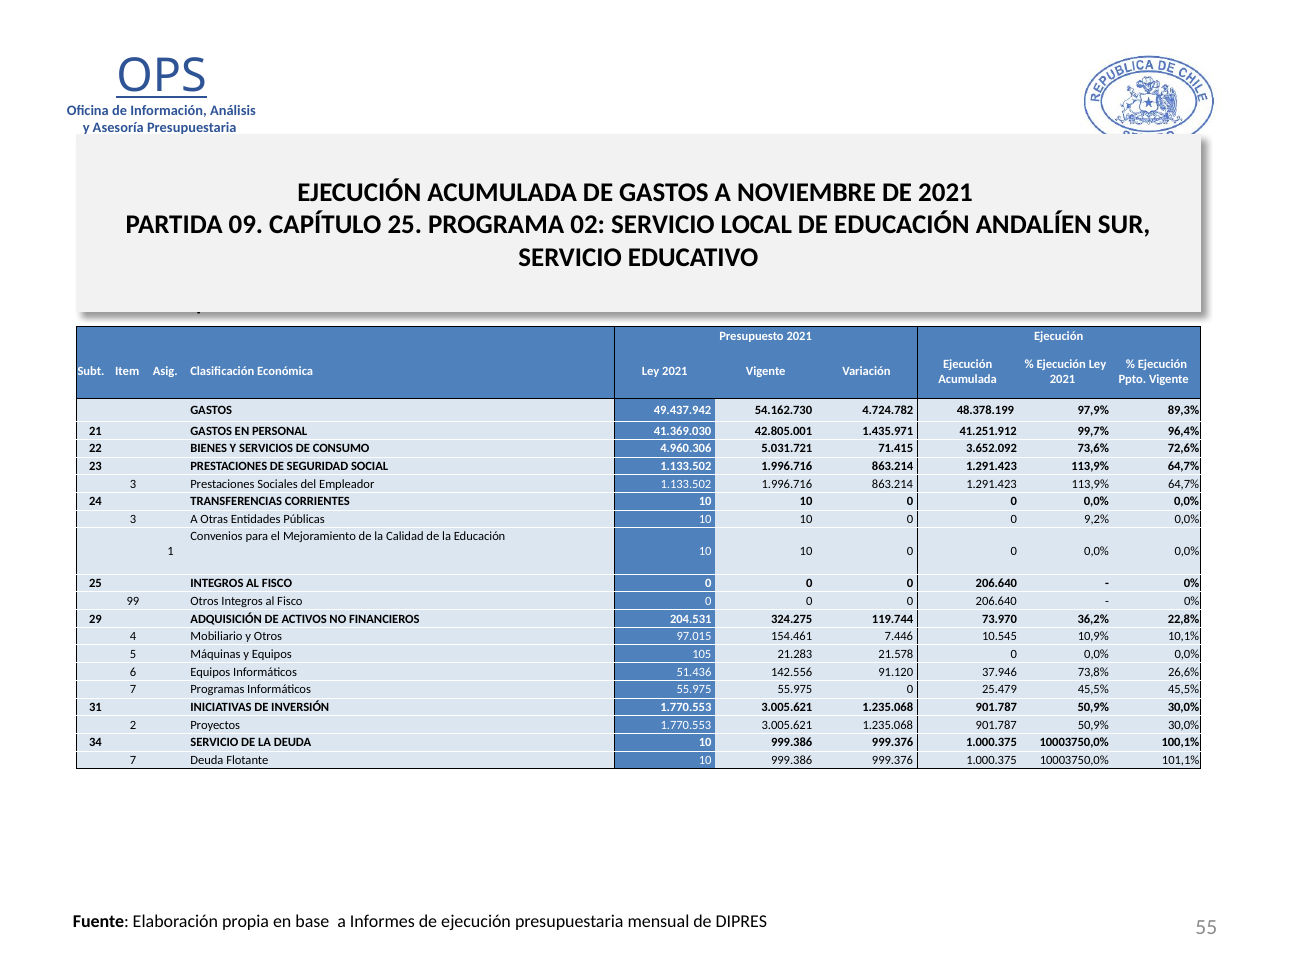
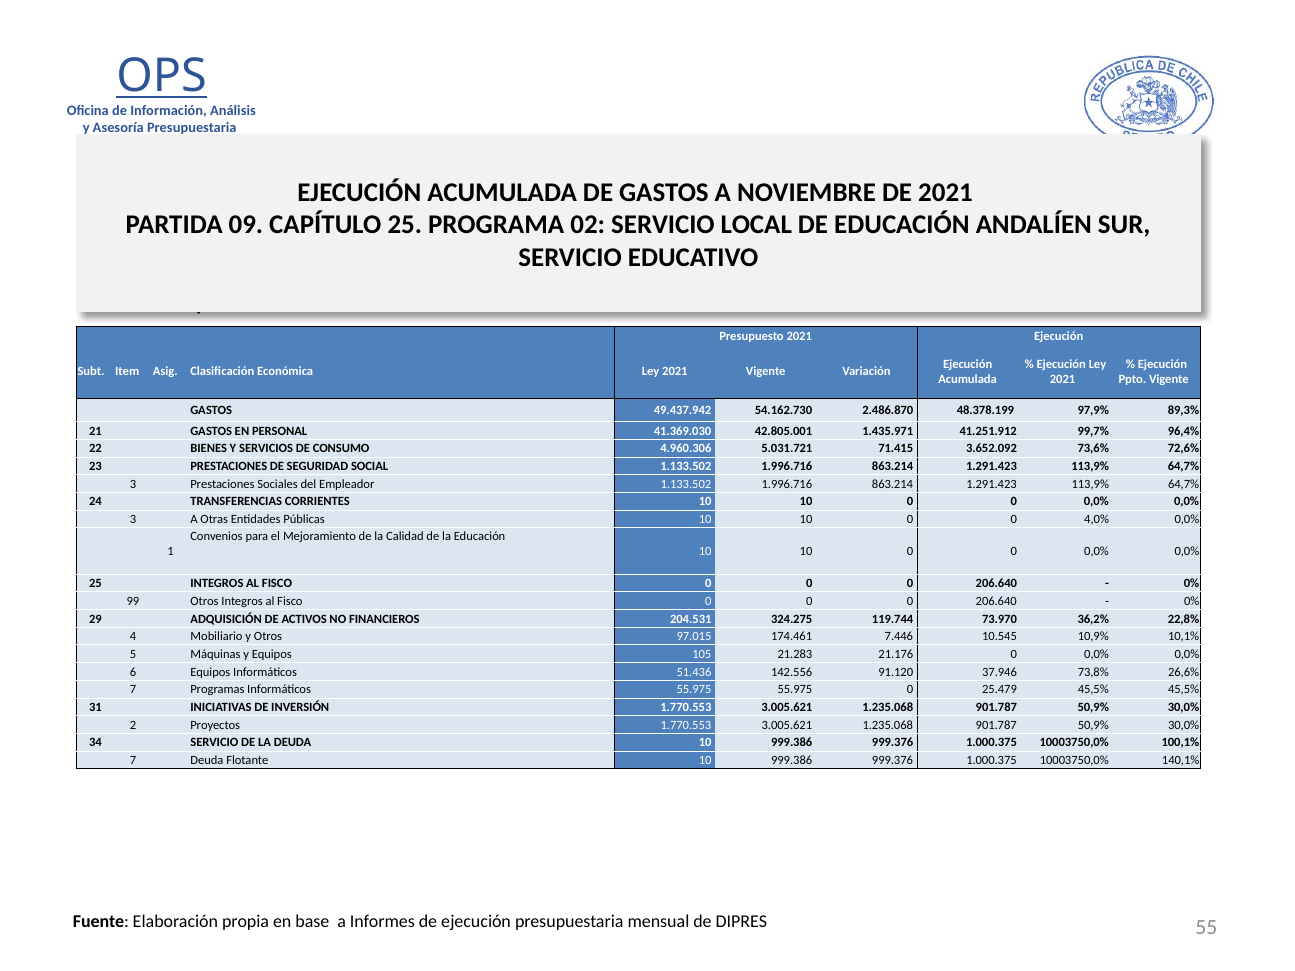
4.724.782: 4.724.782 -> 2.486.870 (888, 411)
9,2%: 9,2% -> 4,0% (1097, 520)
154.461: 154.461 -> 174.461 (792, 637)
21.578: 21.578 -> 21.176 (896, 655)
101,1%: 101,1% -> 140,1% (1181, 761)
